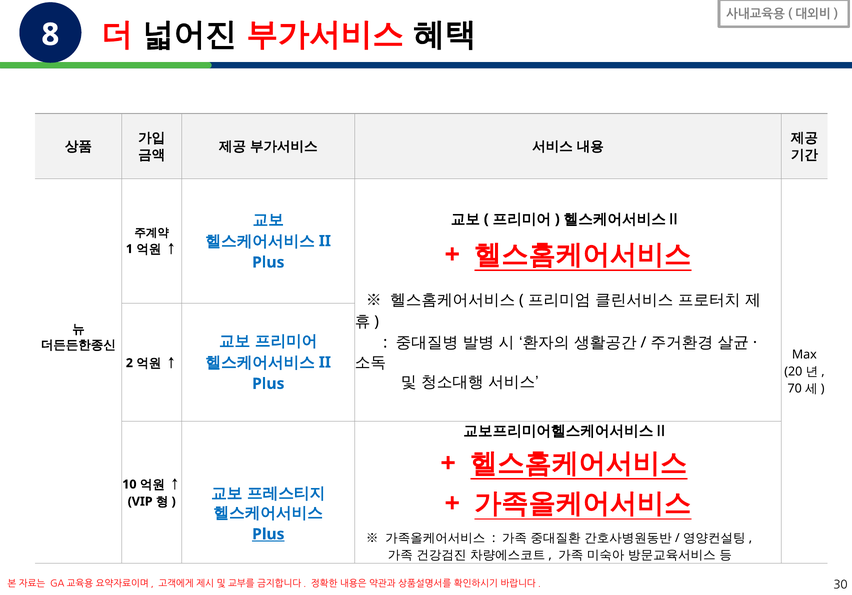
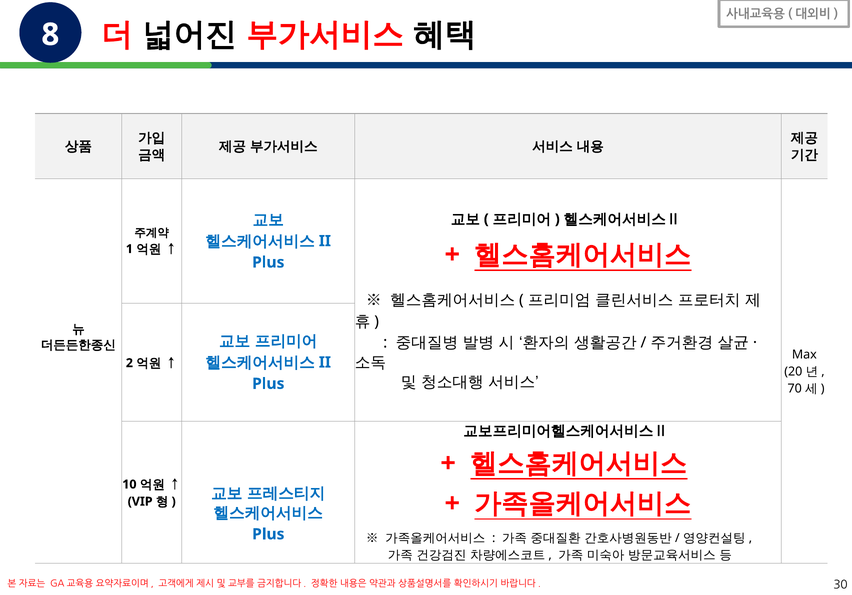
Plus underline: present -> none (268, 534)
